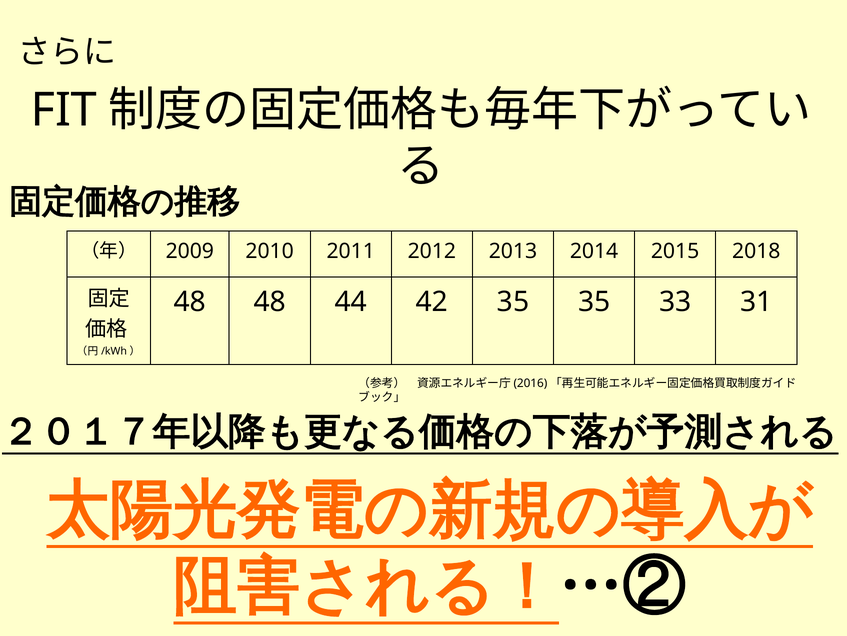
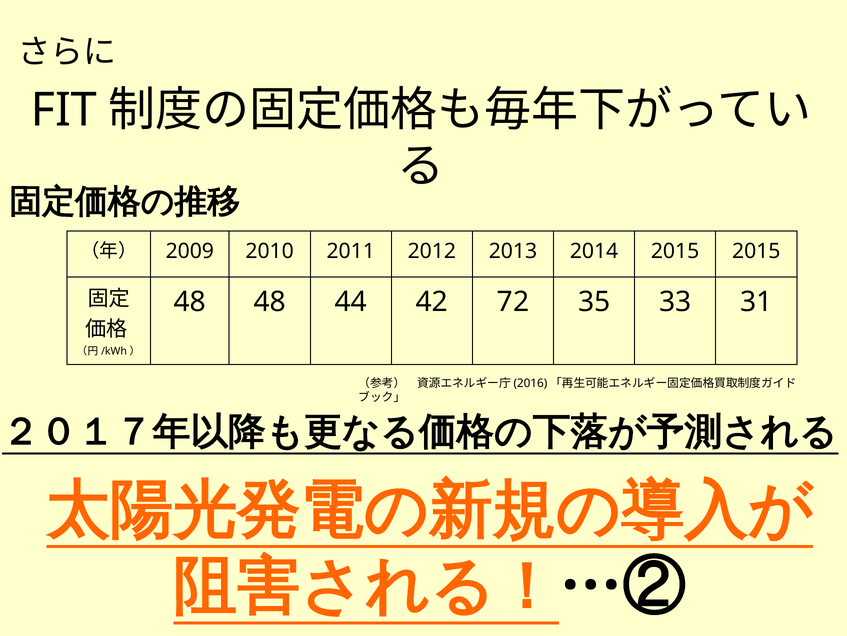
2015 2018: 2018 -> 2015 (756, 251)
42 35: 35 -> 72 (513, 302)
